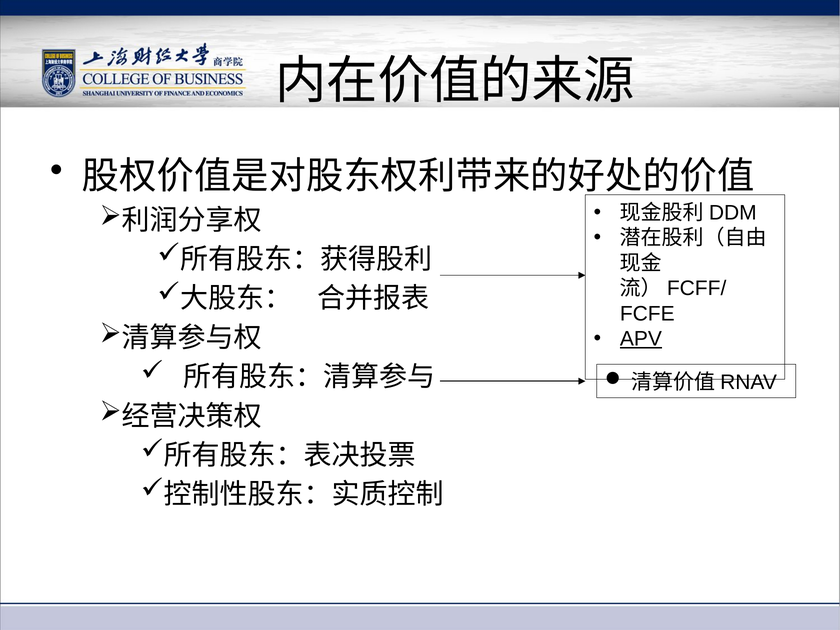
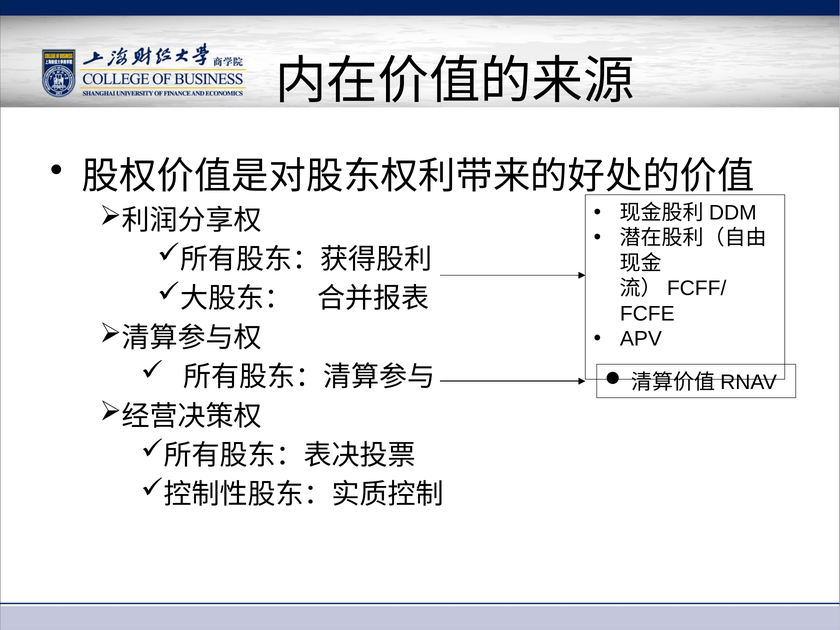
APV underline: present -> none (641, 339)
